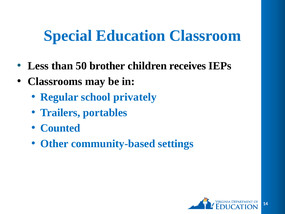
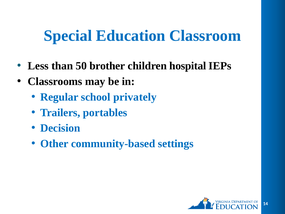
receives: receives -> hospital (188, 66)
Counted: Counted -> Decision (60, 128)
